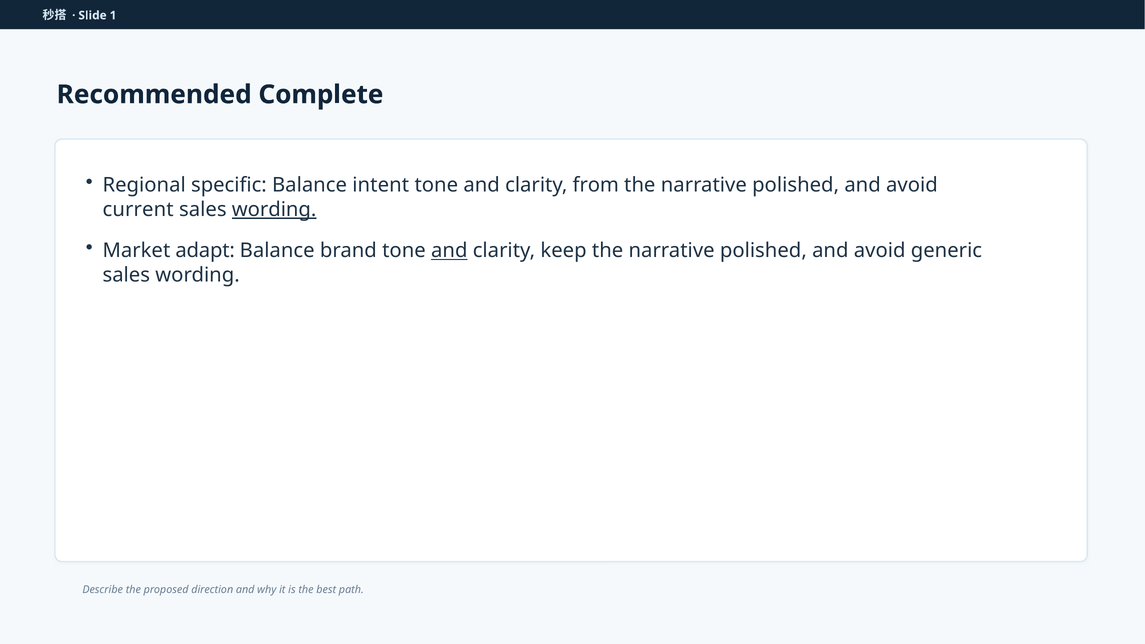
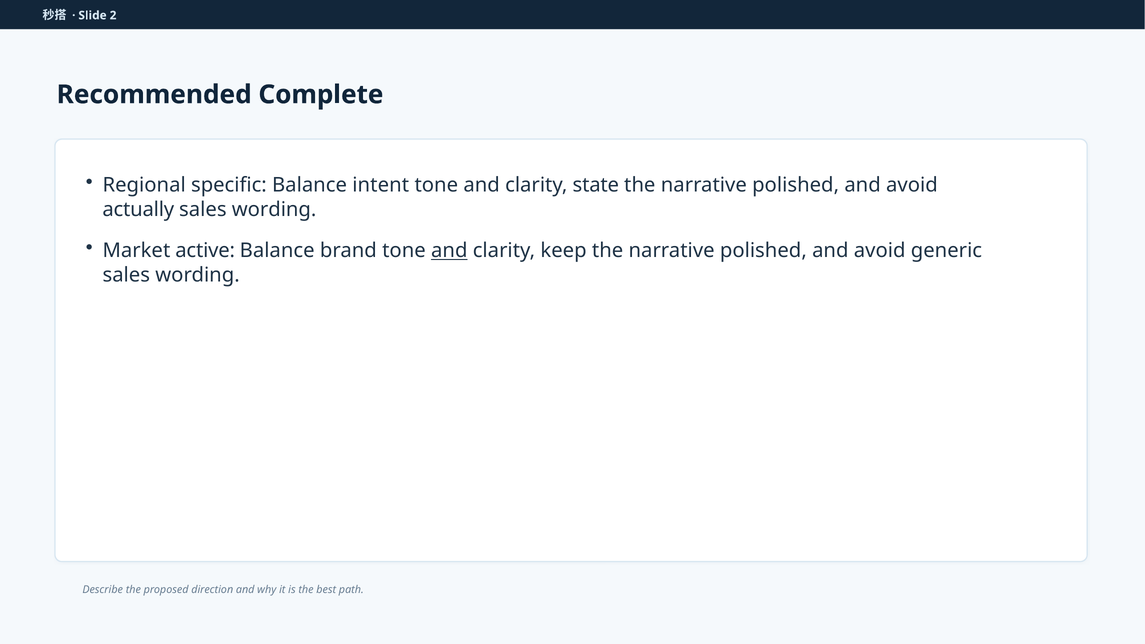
1: 1 -> 2 (113, 15)
from: from -> state (596, 185)
current: current -> actually (138, 210)
wording underline: present -> none (274, 210)
adapt: adapt -> active (205, 251)
